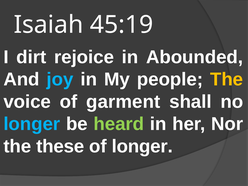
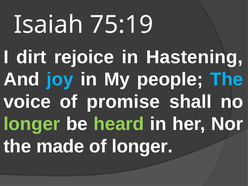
45:19: 45:19 -> 75:19 (122, 25)
Abounded: Abounded -> Hastening (194, 57)
The colour: yellow -> light blue (227, 79)
garment: garment -> promise (123, 102)
longer colour: light blue -> light green (32, 124)
these: these -> made (60, 146)
